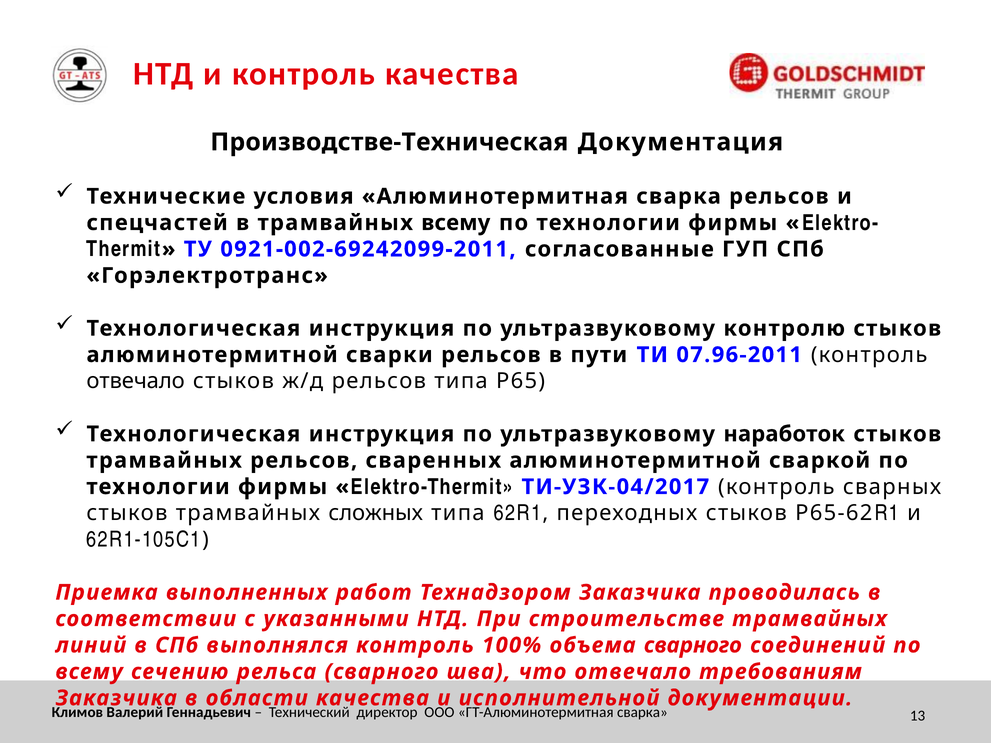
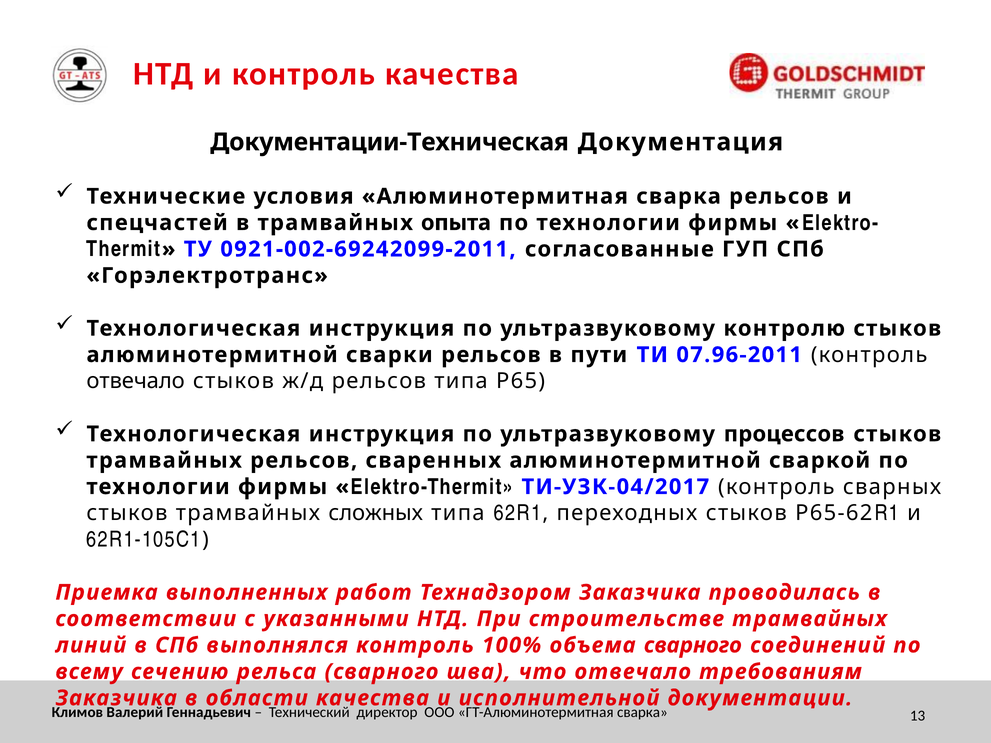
Производстве-Техническая: Производстве-Техническая -> Документации-Техническая (390, 142)
трамвайных всему: всему -> опыта (456, 223)
наработок: наработок -> процессов (784, 434)
